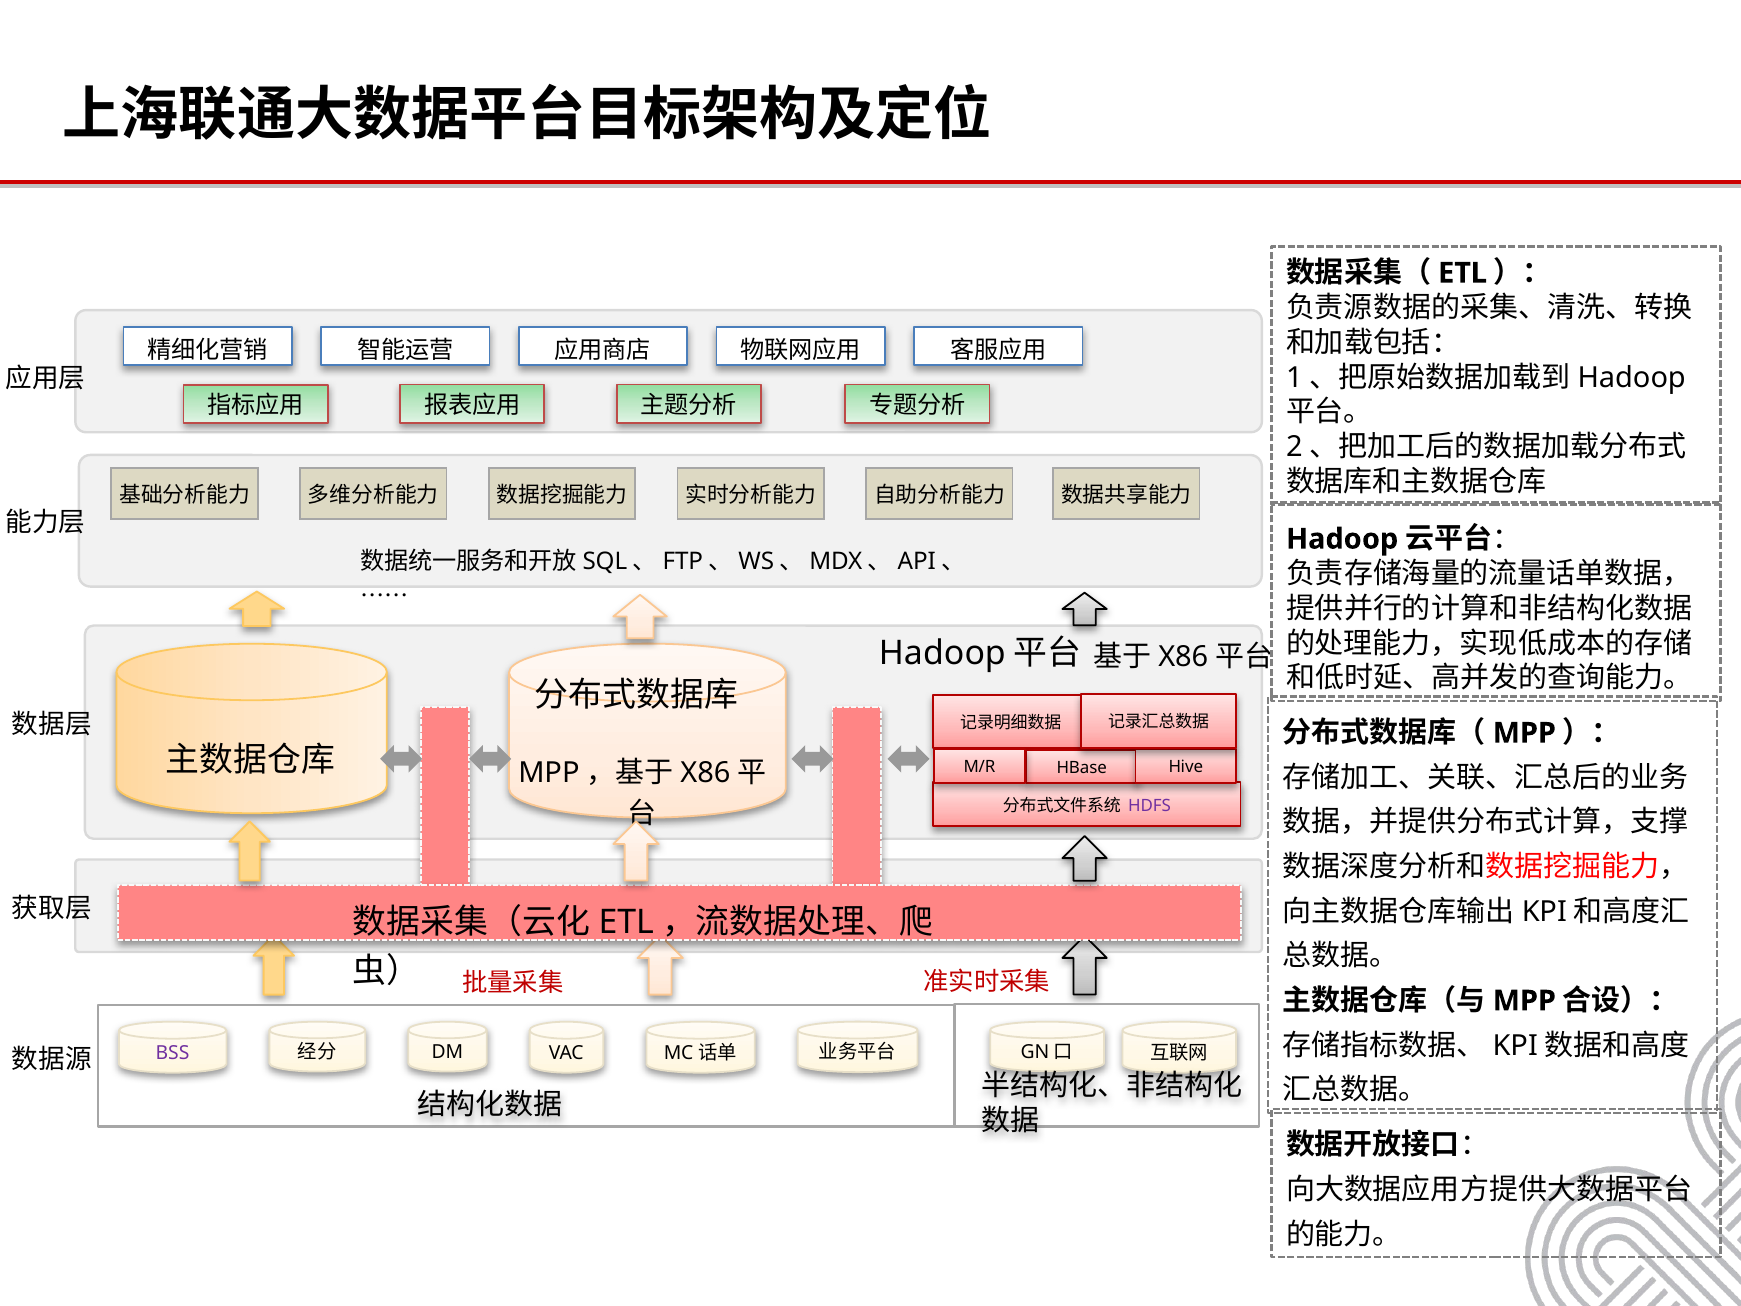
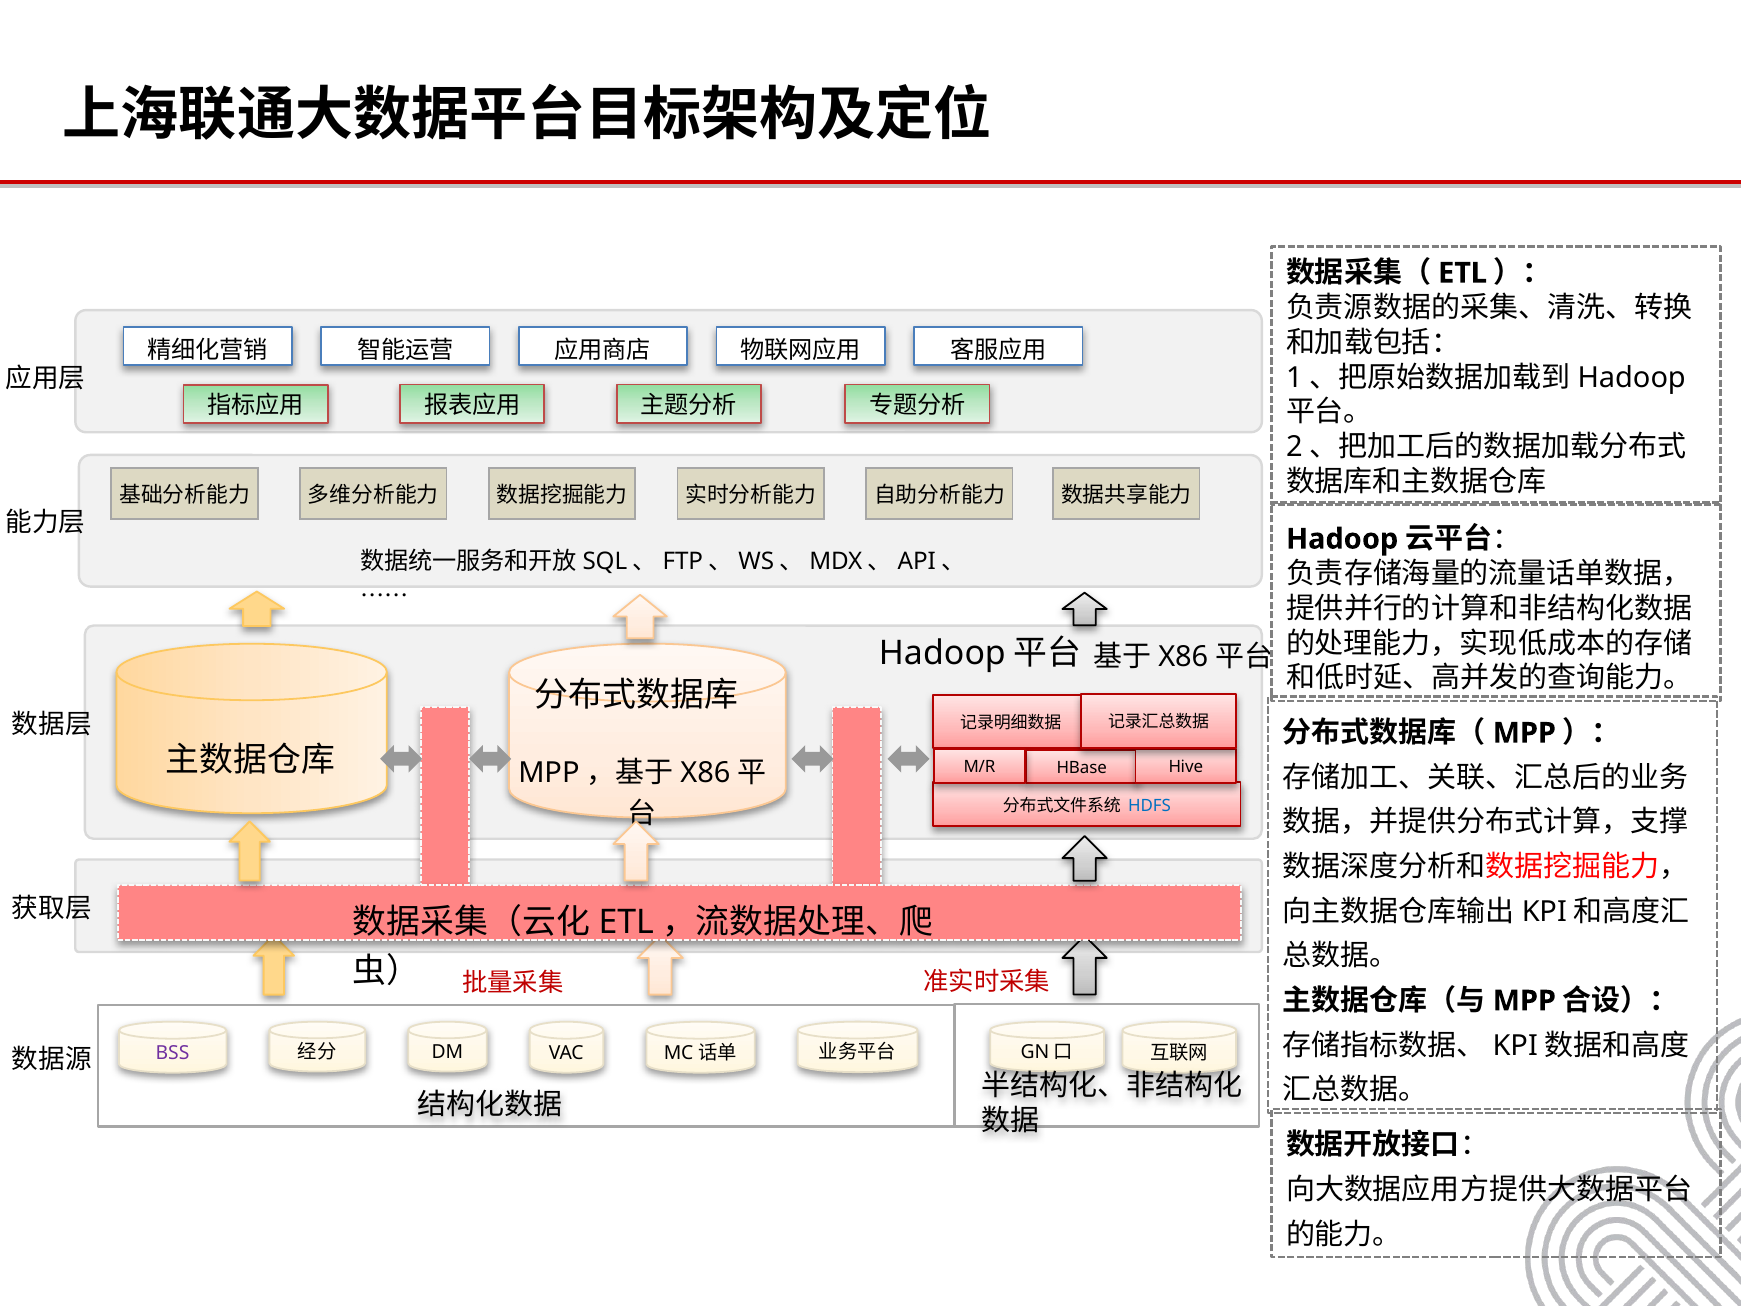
HDFS colour: purple -> blue (1150, 805)
